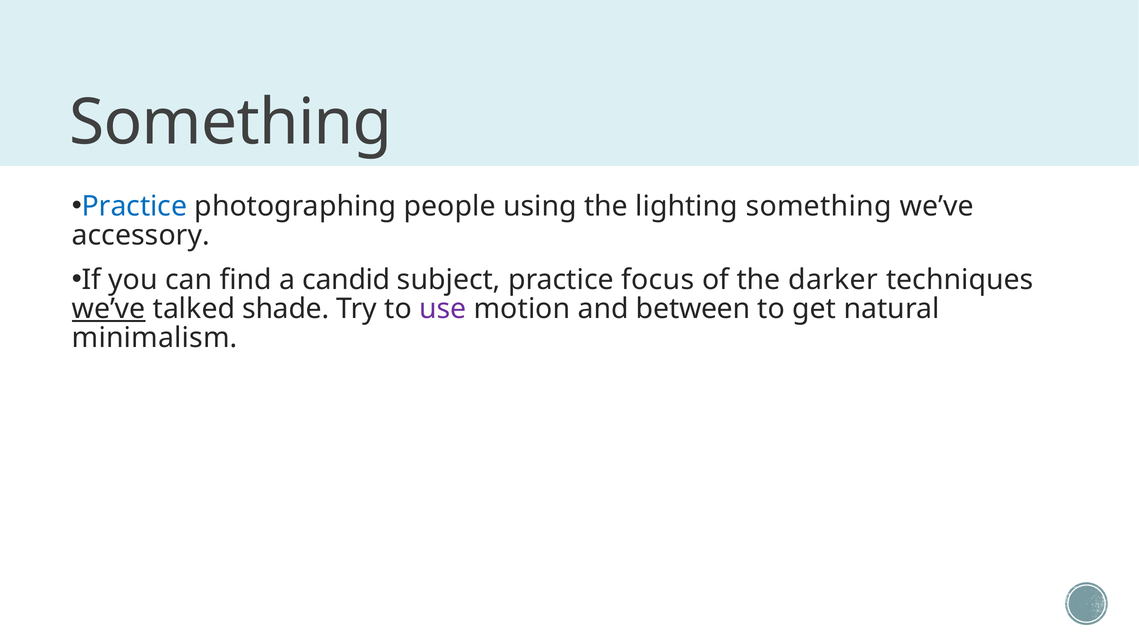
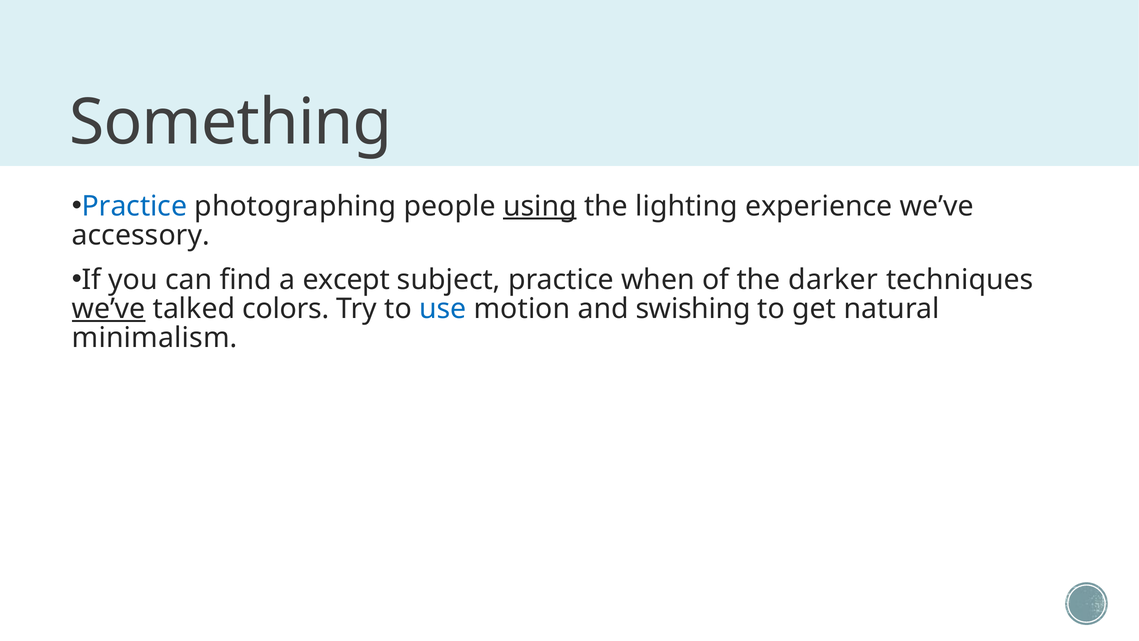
using underline: none -> present (540, 206)
lighting something: something -> experience (819, 206)
candid: candid -> except (346, 280)
focus: focus -> when (658, 280)
shade: shade -> colors (286, 309)
use colour: purple -> blue (443, 309)
between: between -> swishing (693, 309)
